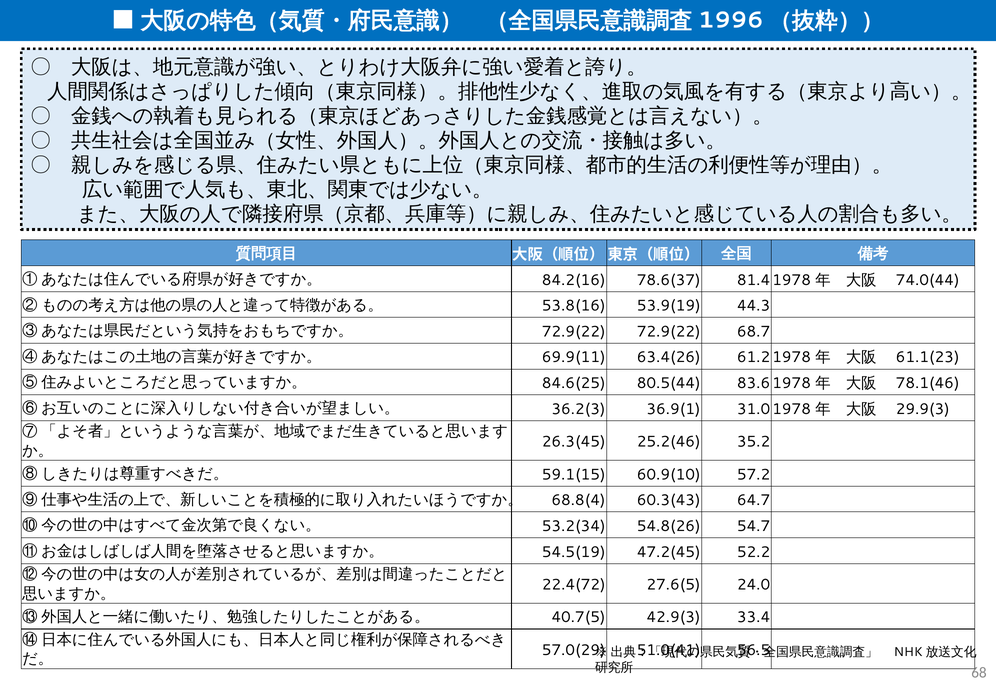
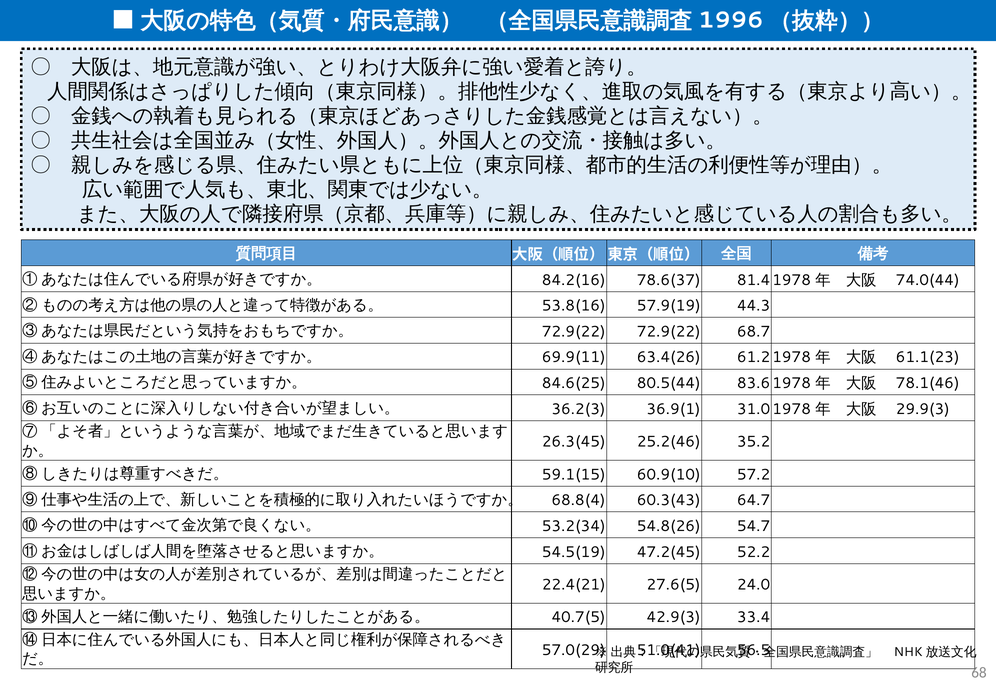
53.9(19: 53.9(19 -> 57.9(19 (669, 306)
22.4(72: 22.4(72 -> 22.4(21 (574, 584)
